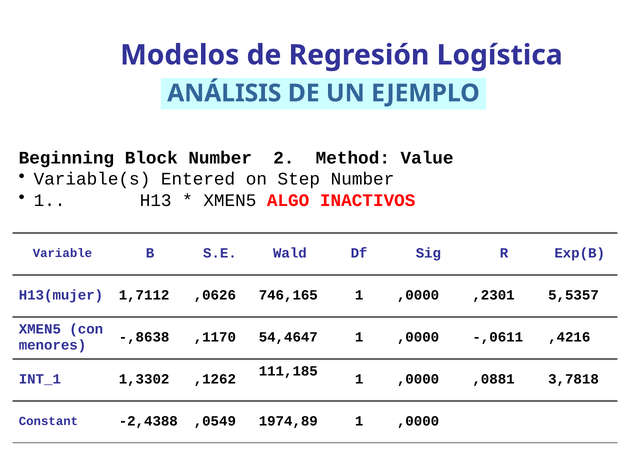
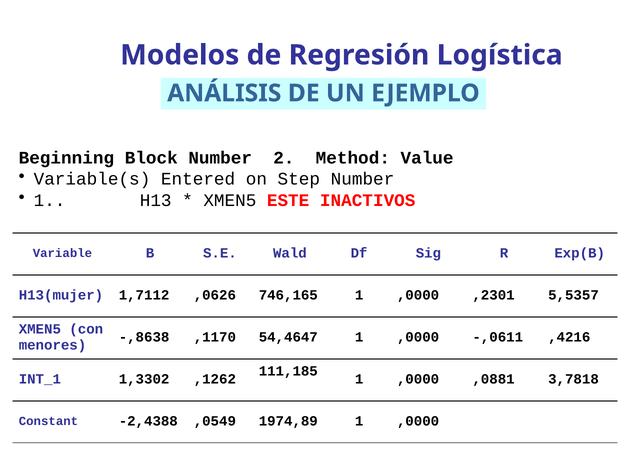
ALGO: ALGO -> ESTE (288, 200)
